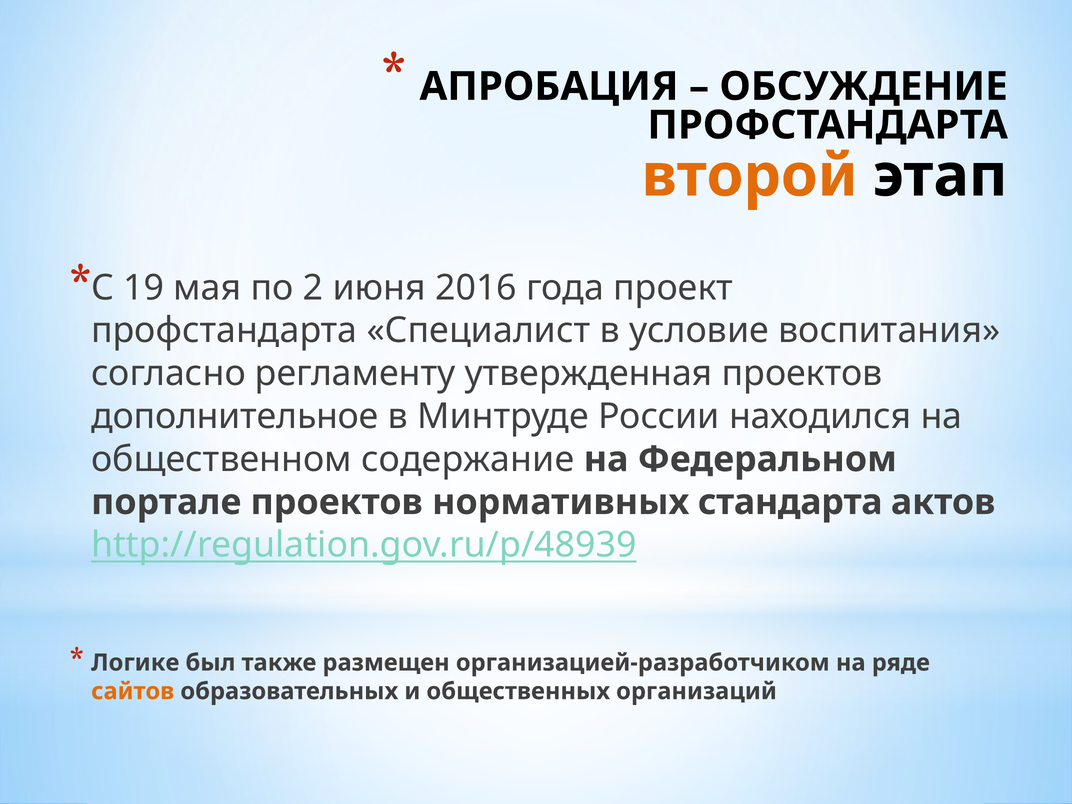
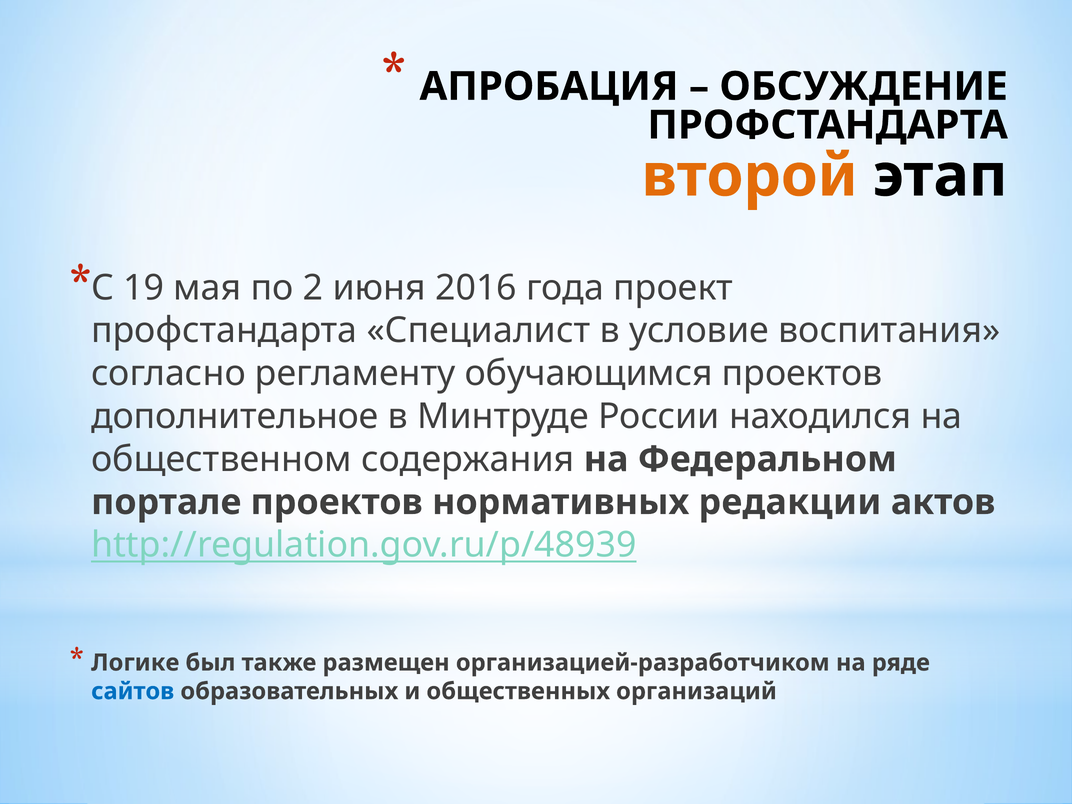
утвержденная: утвержденная -> обучающимся (589, 374)
содержание: содержание -> содержания (468, 459)
стандарта: стандарта -> редакции (790, 502)
сайтов colour: orange -> blue (133, 691)
